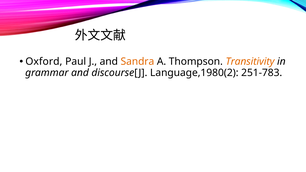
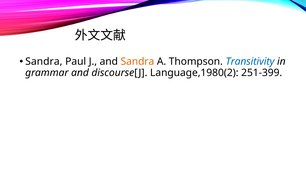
Oxford: Oxford -> Sandra (44, 62)
Transitivity colour: orange -> blue (250, 62)
251-783: 251-783 -> 251-399 (262, 73)
